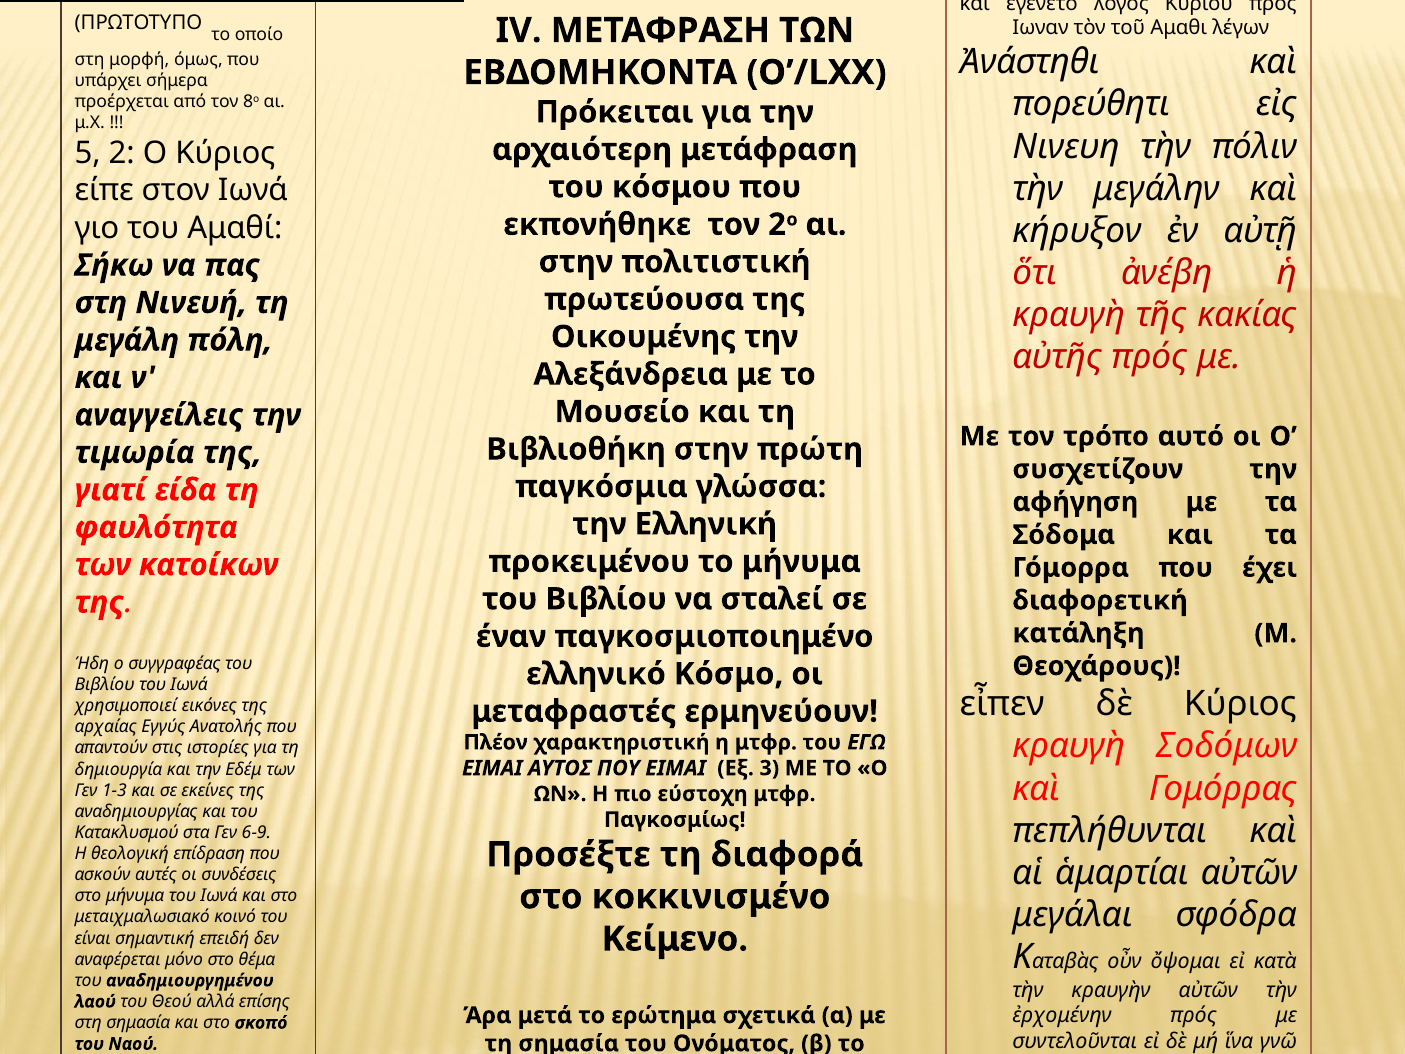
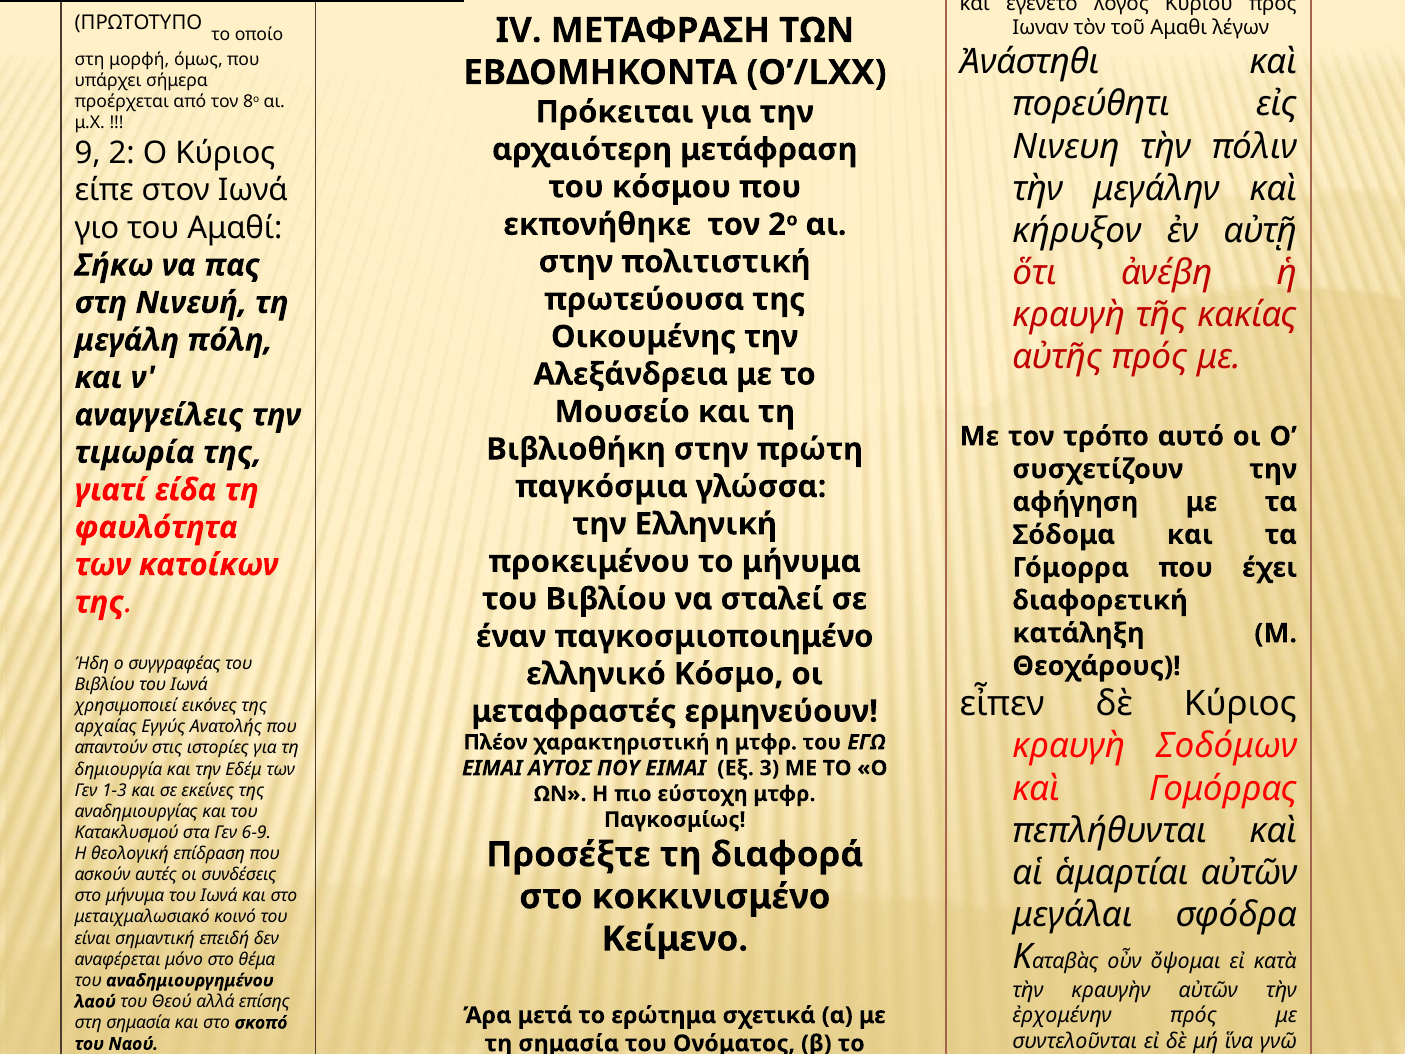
5: 5 -> 9 (88, 153)
